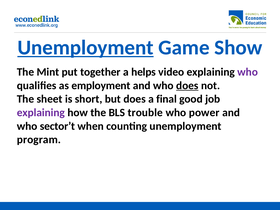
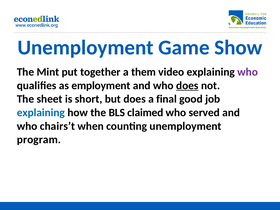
Unemployment underline: present -> none (85, 48)
helps: helps -> them (144, 72)
explaining colour: purple -> blue (41, 113)
trouble: trouble -> claimed (145, 113)
power: power -> served (204, 113)
sector’t: sector’t -> chairs’t (57, 126)
